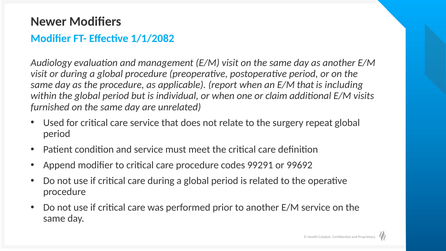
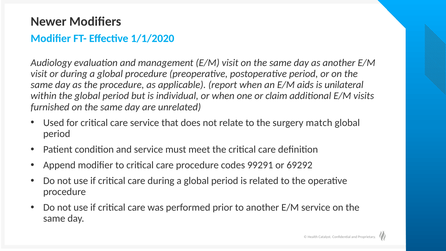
1/1/2082: 1/1/2082 -> 1/1/2020 (153, 38)
E/M that: that -> aids (305, 85)
including: including -> unilateral (344, 85)
repeat: repeat -> match (319, 123)
99692: 99692 -> 69292 (300, 165)
